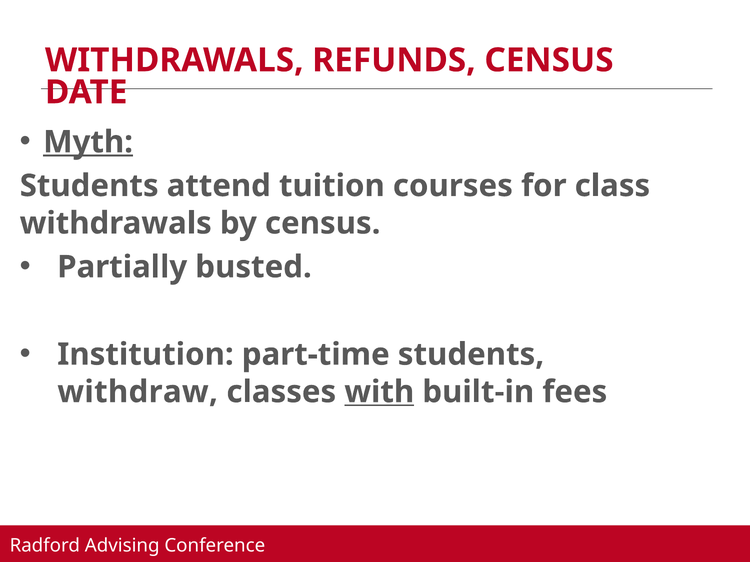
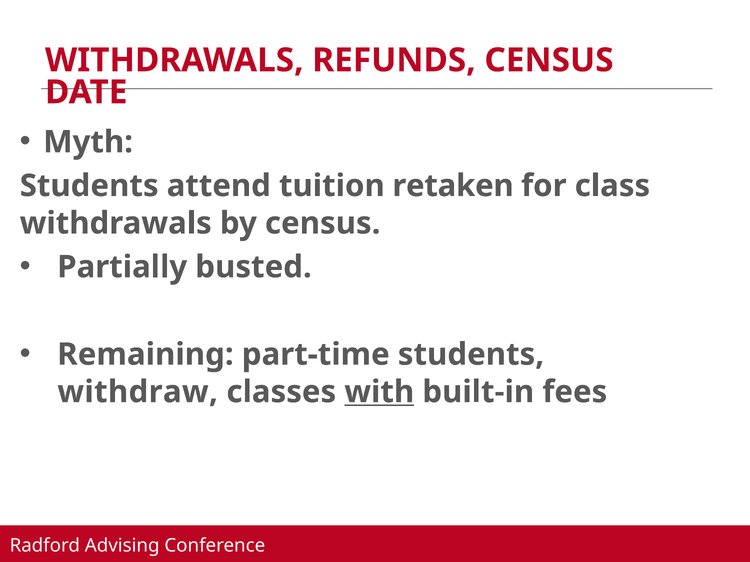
Myth underline: present -> none (88, 142)
courses: courses -> retaken (453, 186)
Institution: Institution -> Remaining (145, 355)
